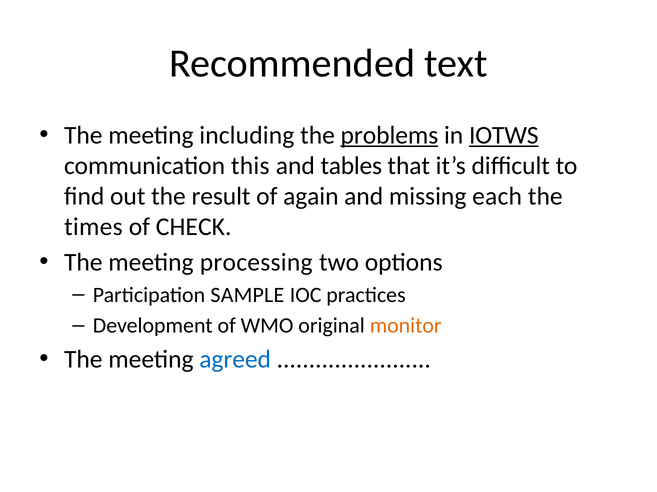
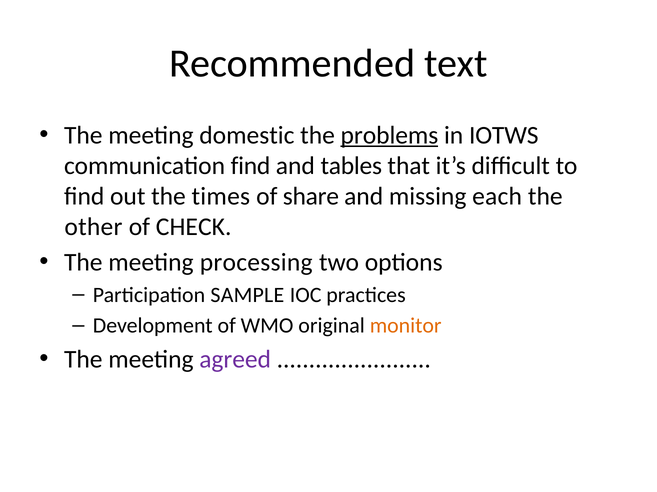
including: including -> domestic (247, 135)
IOTWS underline: present -> none (504, 135)
communication this: this -> find (251, 166)
result: result -> times (221, 197)
again: again -> share (311, 197)
times: times -> other (93, 227)
agreed colour: blue -> purple (235, 360)
